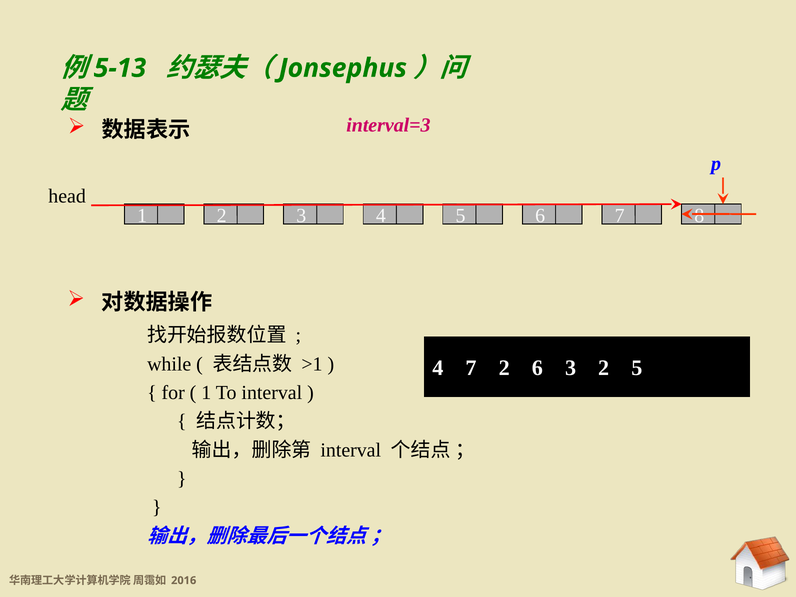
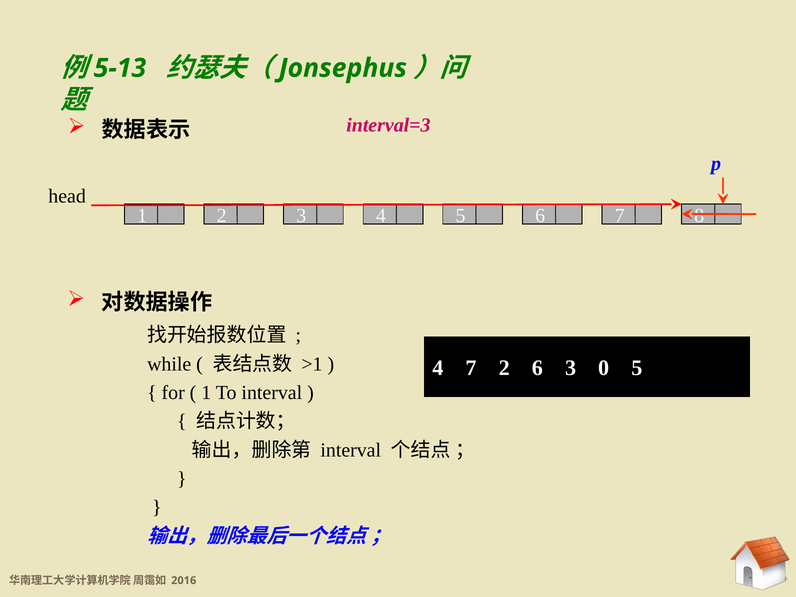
3 2: 2 -> 0 (604, 368)
